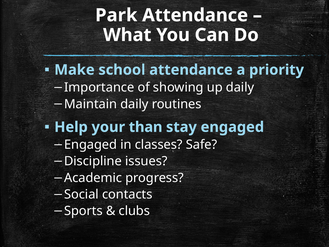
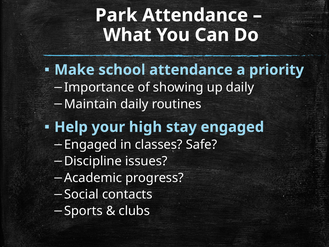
than: than -> high (145, 127)
